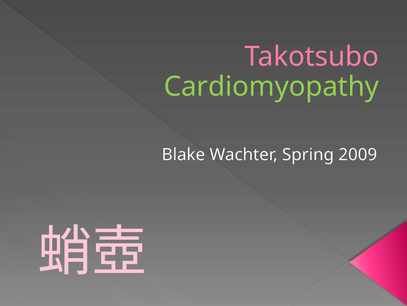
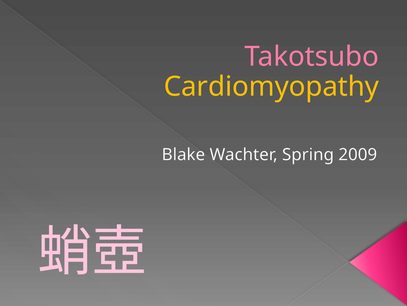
Cardiomyopathy colour: light green -> yellow (271, 87)
